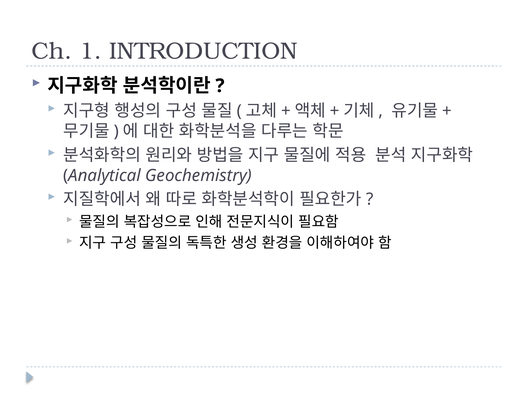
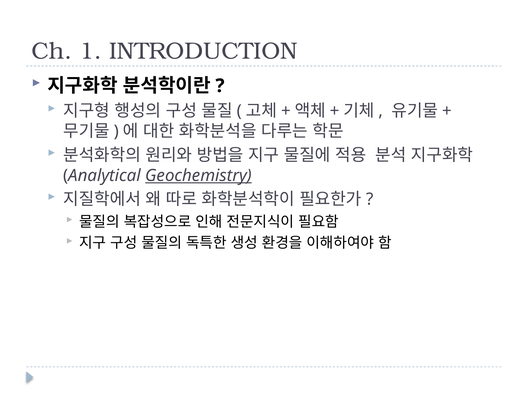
Geochemistry underline: none -> present (199, 175)
